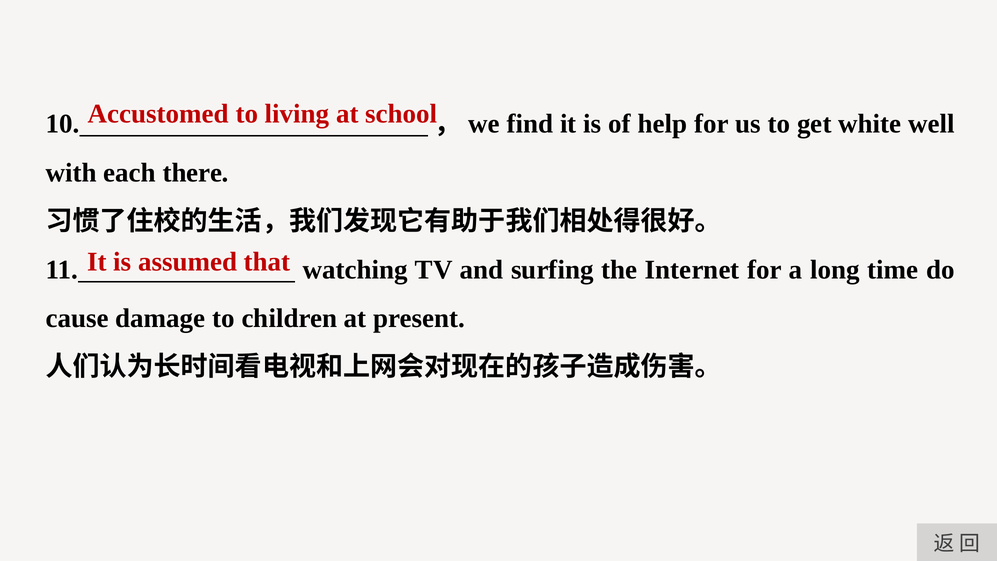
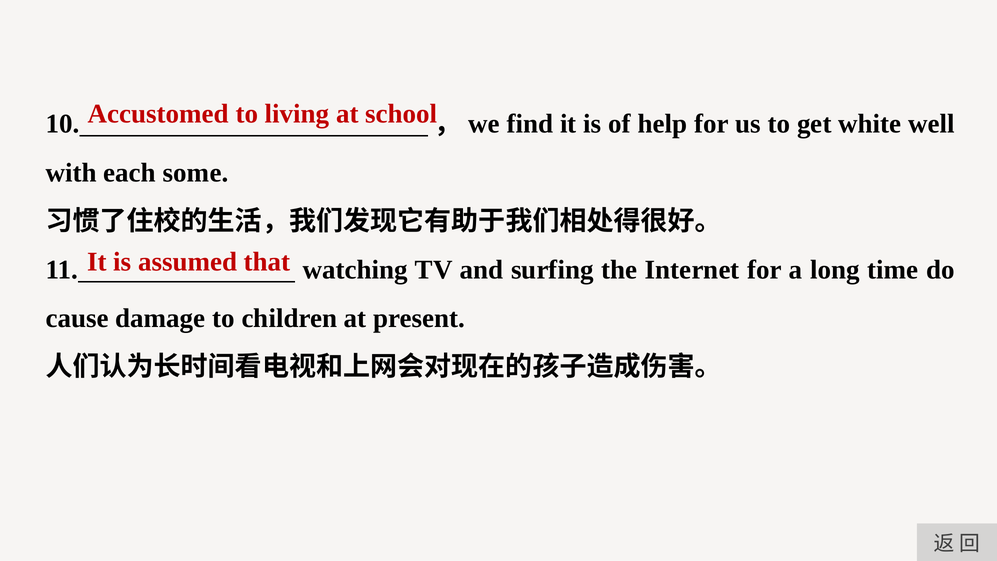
there: there -> some (196, 173)
